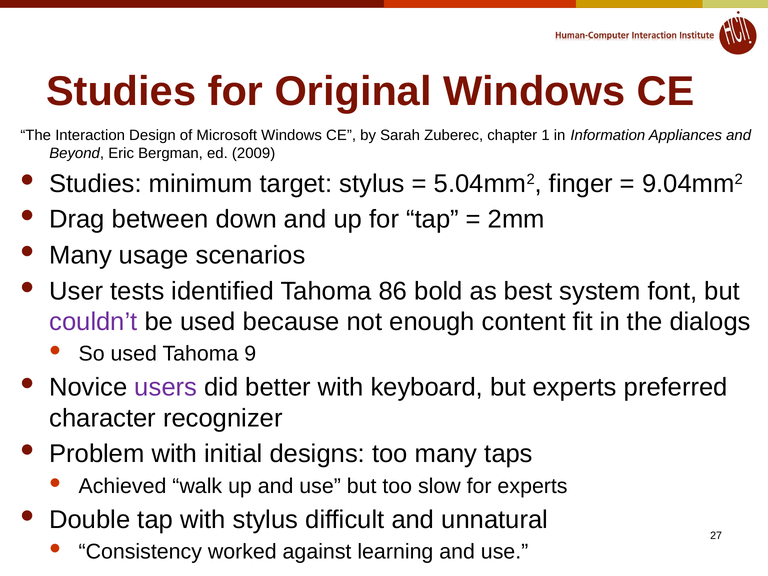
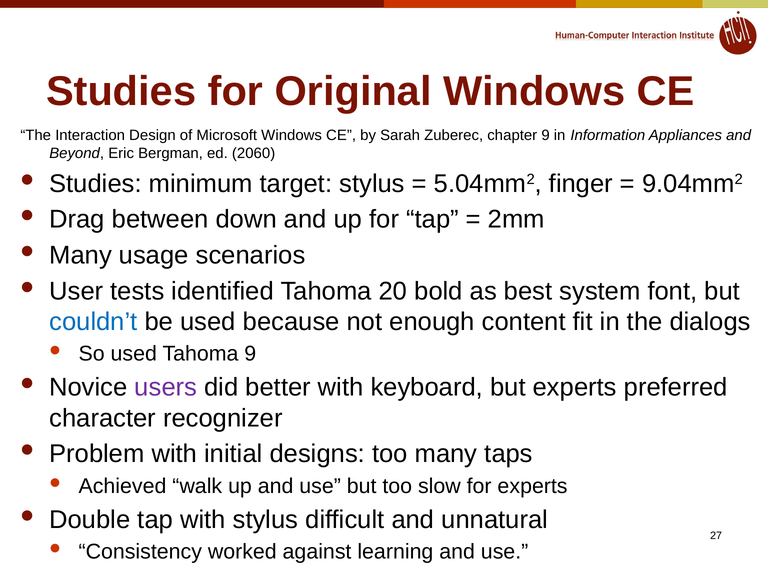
chapter 1: 1 -> 9 (546, 135)
2009: 2009 -> 2060 (254, 153)
86: 86 -> 20 (393, 291)
couldn’t colour: purple -> blue (93, 322)
